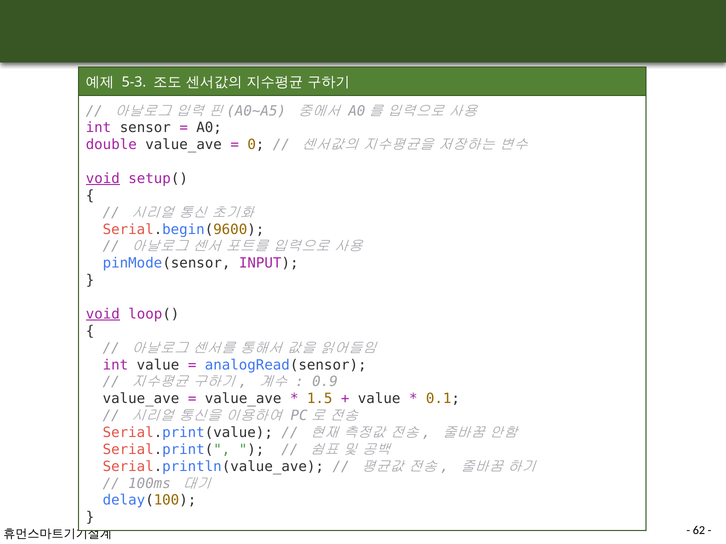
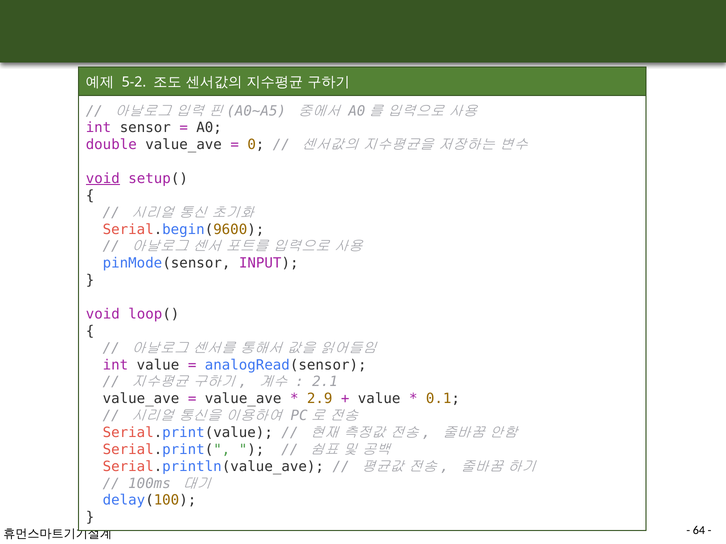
5-3: 5-3 -> 5-2 (134, 82)
void underline: present -> none (103, 314)
0.9: 0.9 -> 2.1 (325, 382)
1.5: 1.5 -> 2.9 (320, 399)
62: 62 -> 64 (699, 531)
